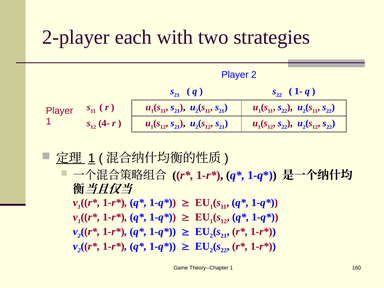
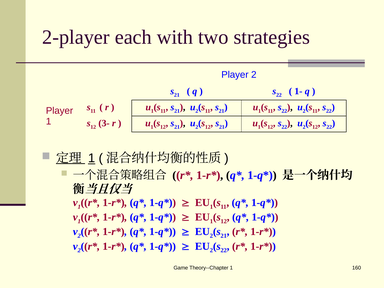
4-: 4- -> 3- (104, 123)
